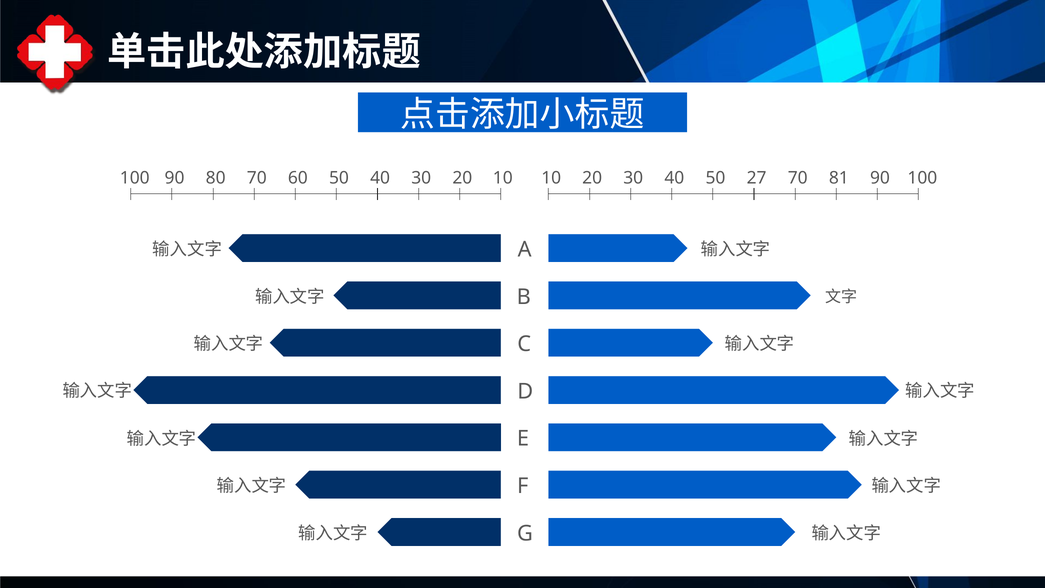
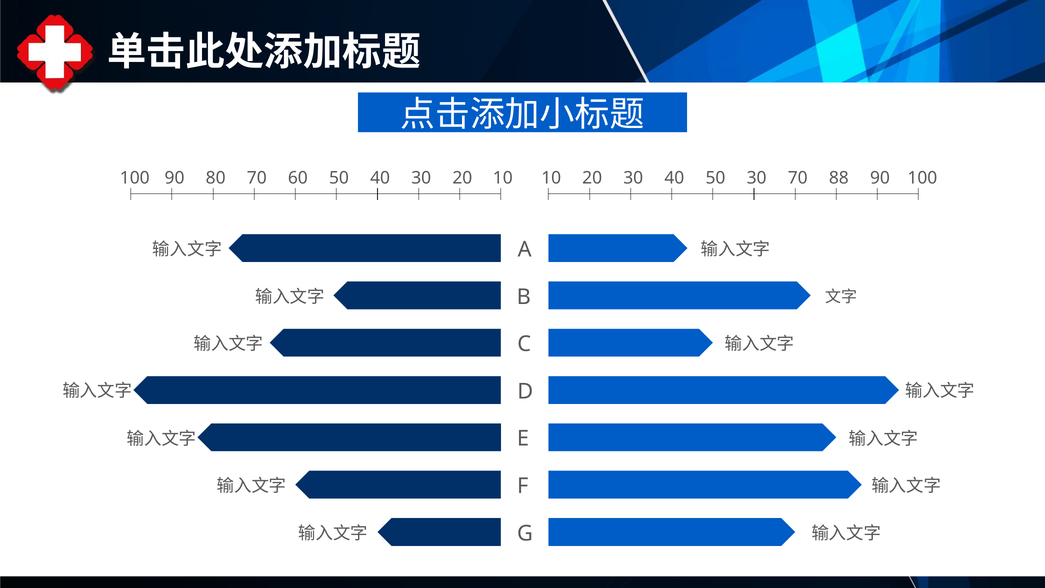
50 27: 27 -> 30 (757, 178)
81: 81 -> 88 (839, 178)
